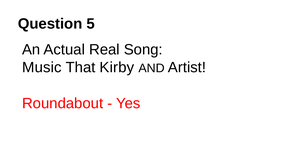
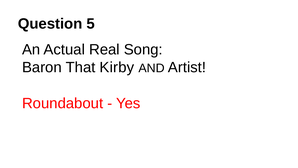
Music: Music -> Baron (42, 67)
